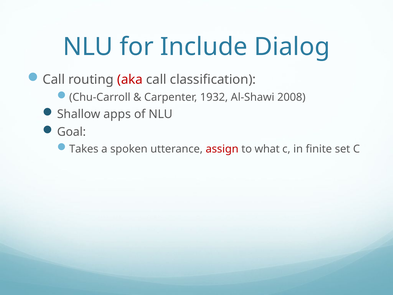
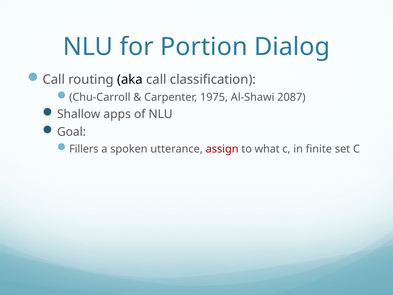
Include: Include -> Portion (204, 47)
aka colour: red -> black (130, 80)
1932: 1932 -> 1975 (214, 97)
2008: 2008 -> 2087 (291, 97)
Takes: Takes -> Fillers (84, 149)
